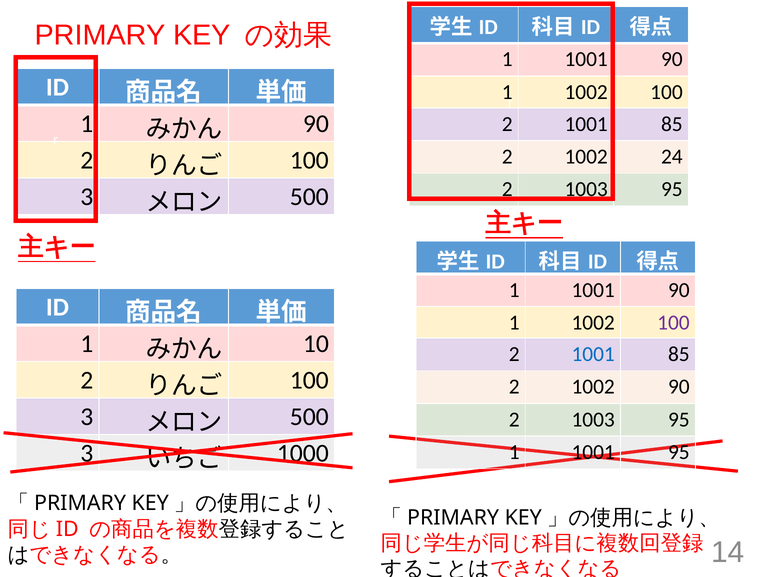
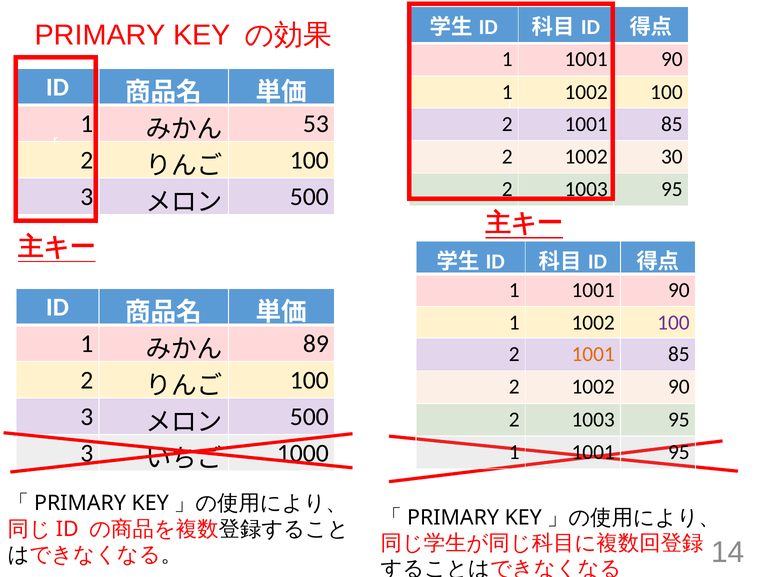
90: 90 -> 53 (316, 124)
24: 24 -> 30 (672, 157)
10: 10 -> 89 (316, 344)
1001 colour: blue -> orange (593, 354)
